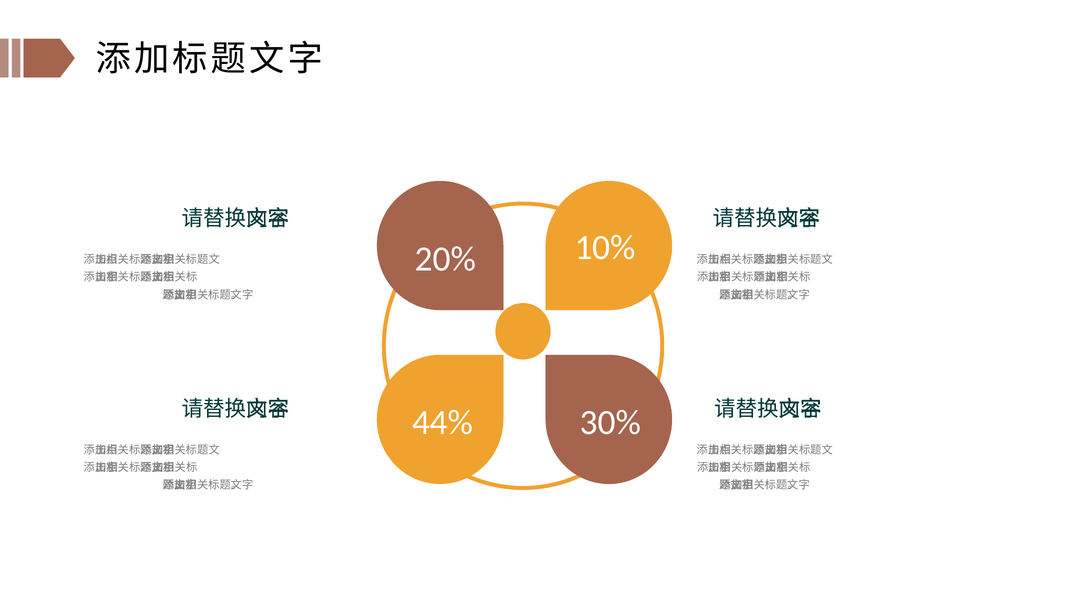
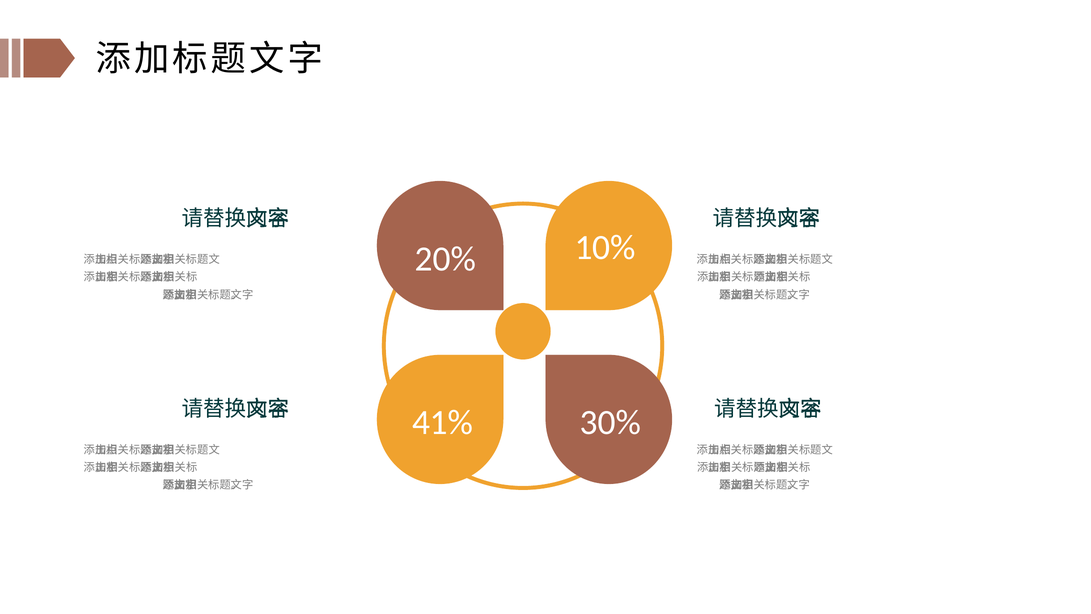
44%: 44% -> 41% (443, 422)
